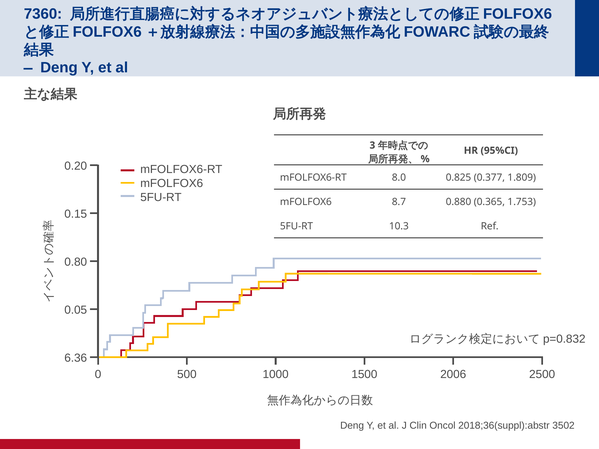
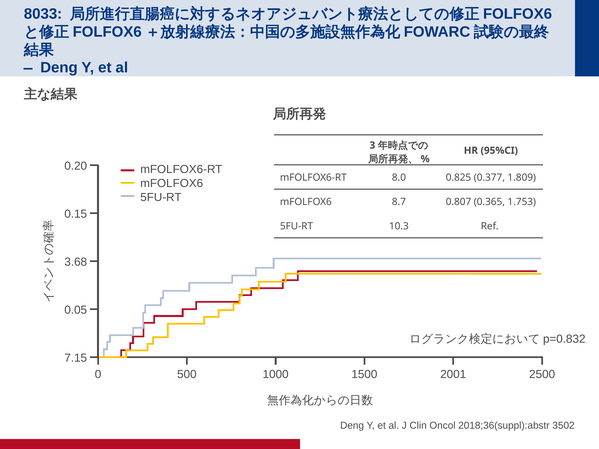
7360: 7360 -> 8033 (43, 14)
0.880: 0.880 -> 0.807 (458, 202)
0.80: 0.80 -> 3.68 (76, 262)
6.36: 6.36 -> 7.15 (76, 358)
2006: 2006 -> 2001 (453, 375)
